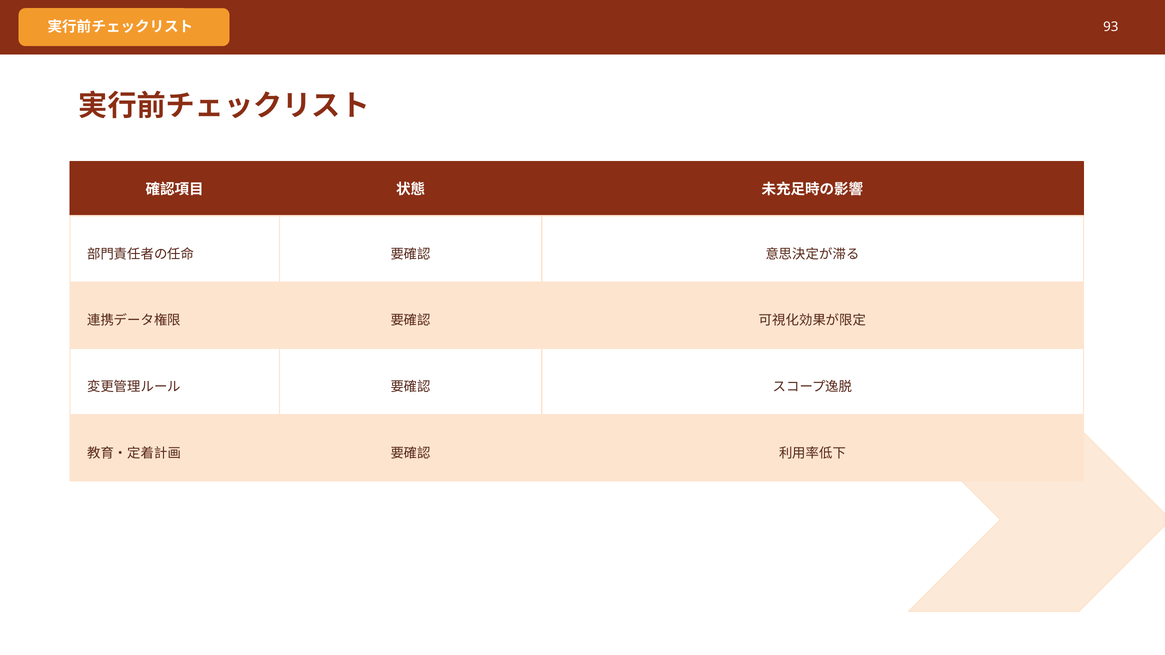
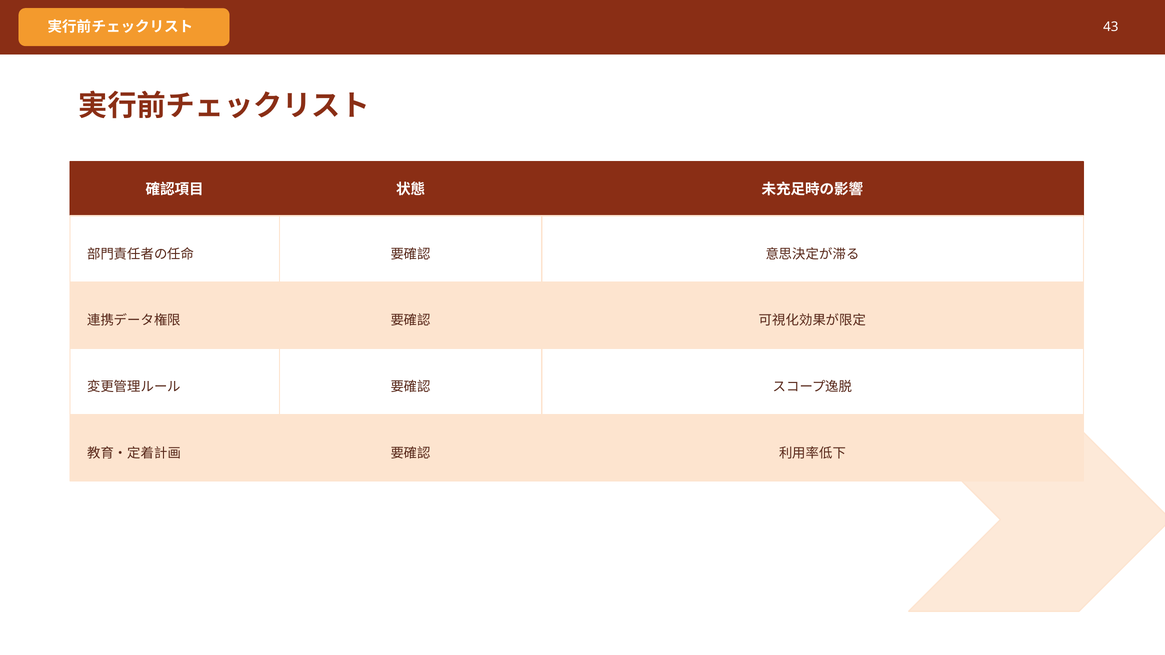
93: 93 -> 43 (1111, 27)
